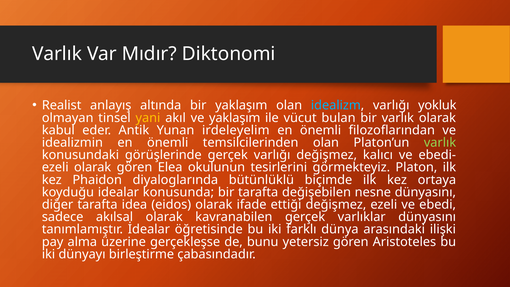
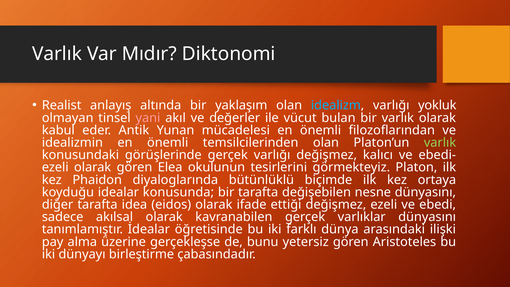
yani colour: yellow -> pink (148, 118)
ve yaklaşım: yaklaşım -> değerler (235, 118)
irdeleyelim: irdeleyelim -> mücadelesi (236, 130)
